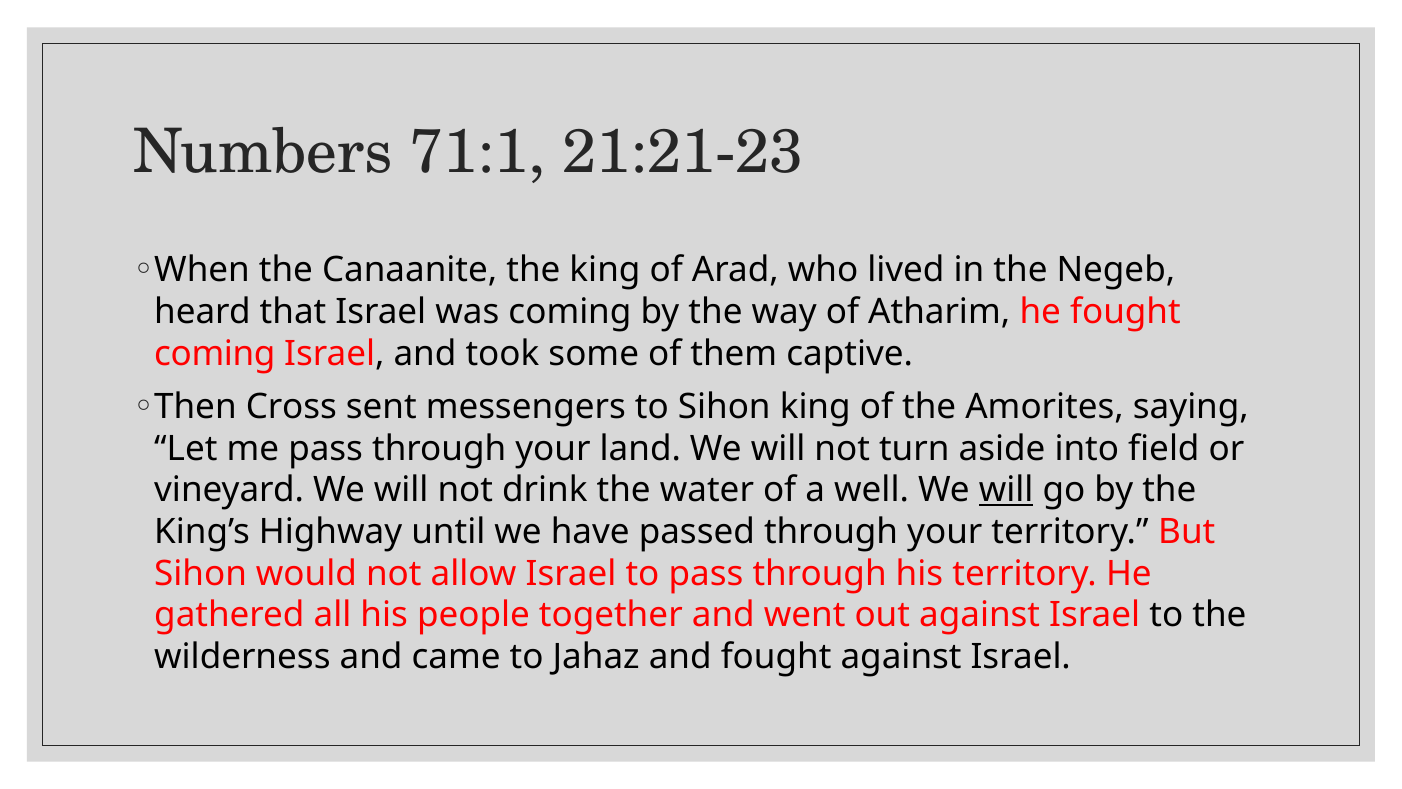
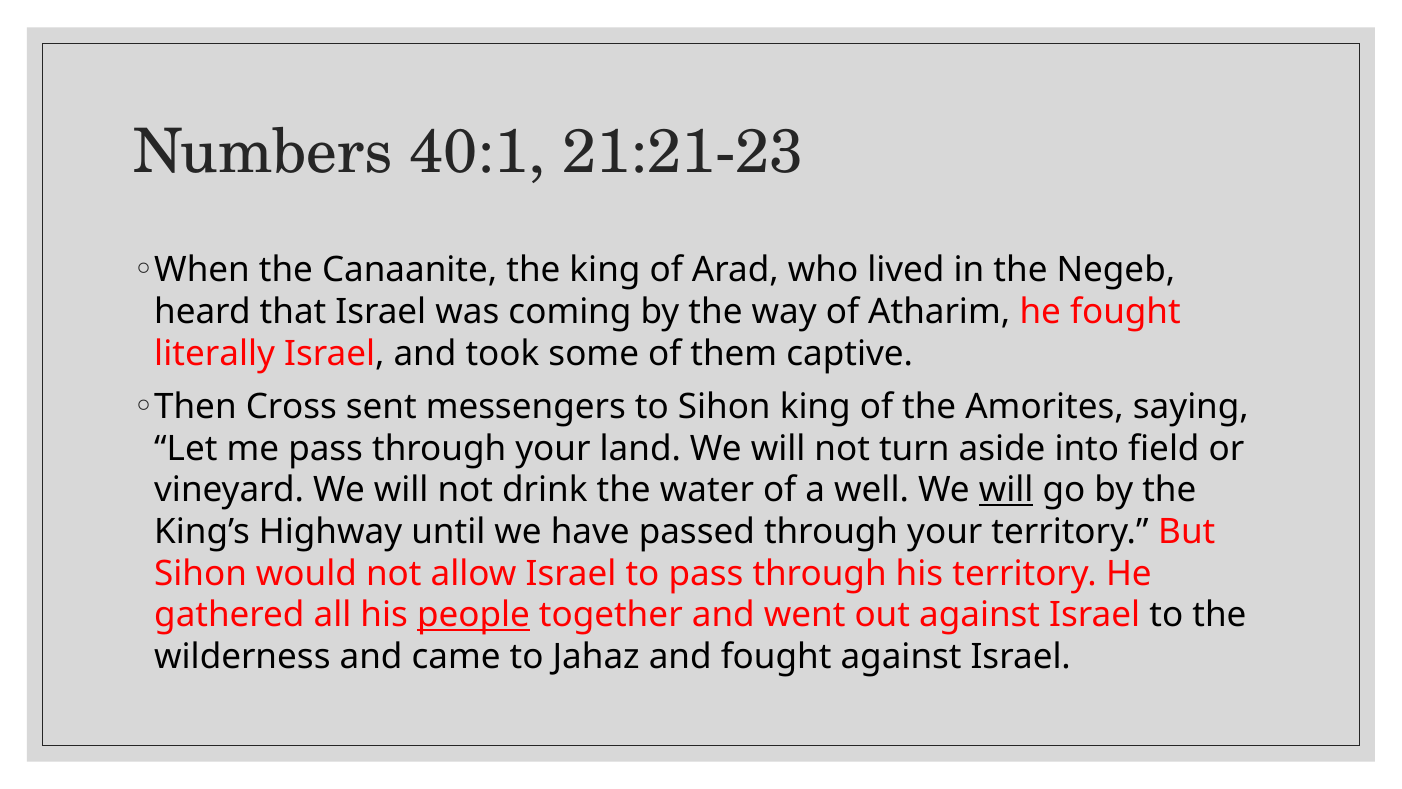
71:1: 71:1 -> 40:1 (478, 152)
coming: coming -> literally (215, 353)
people underline: none -> present (473, 615)
